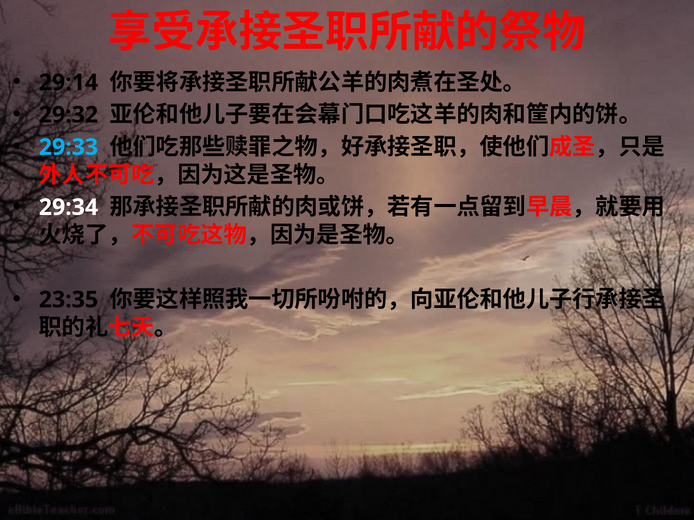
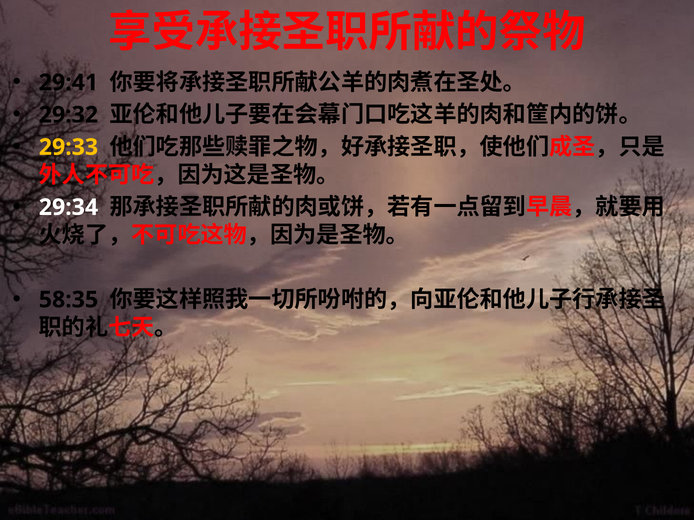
29:14: 29:14 -> 29:41 (68, 83)
29:33 colour: light blue -> yellow (68, 147)
23:35: 23:35 -> 58:35 (68, 300)
